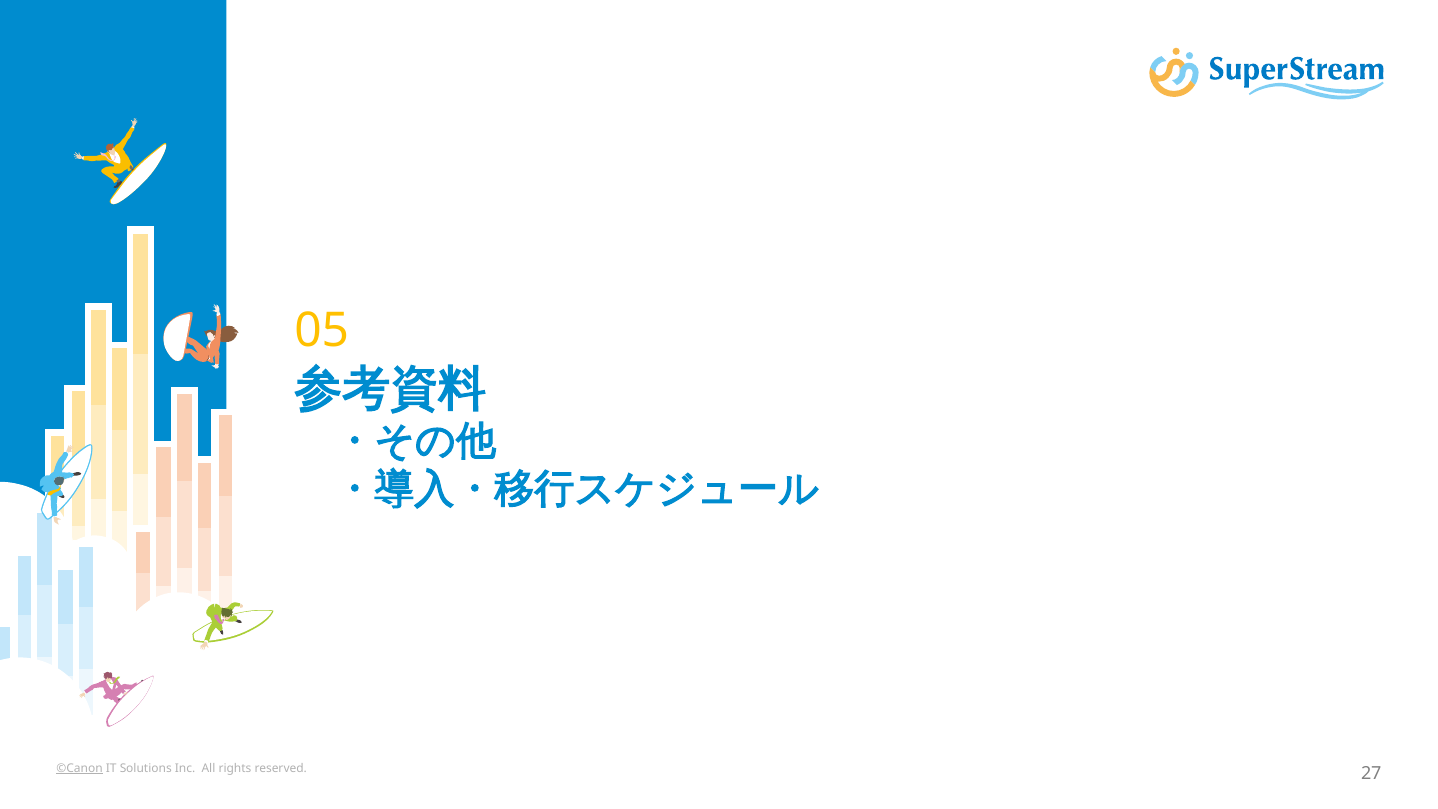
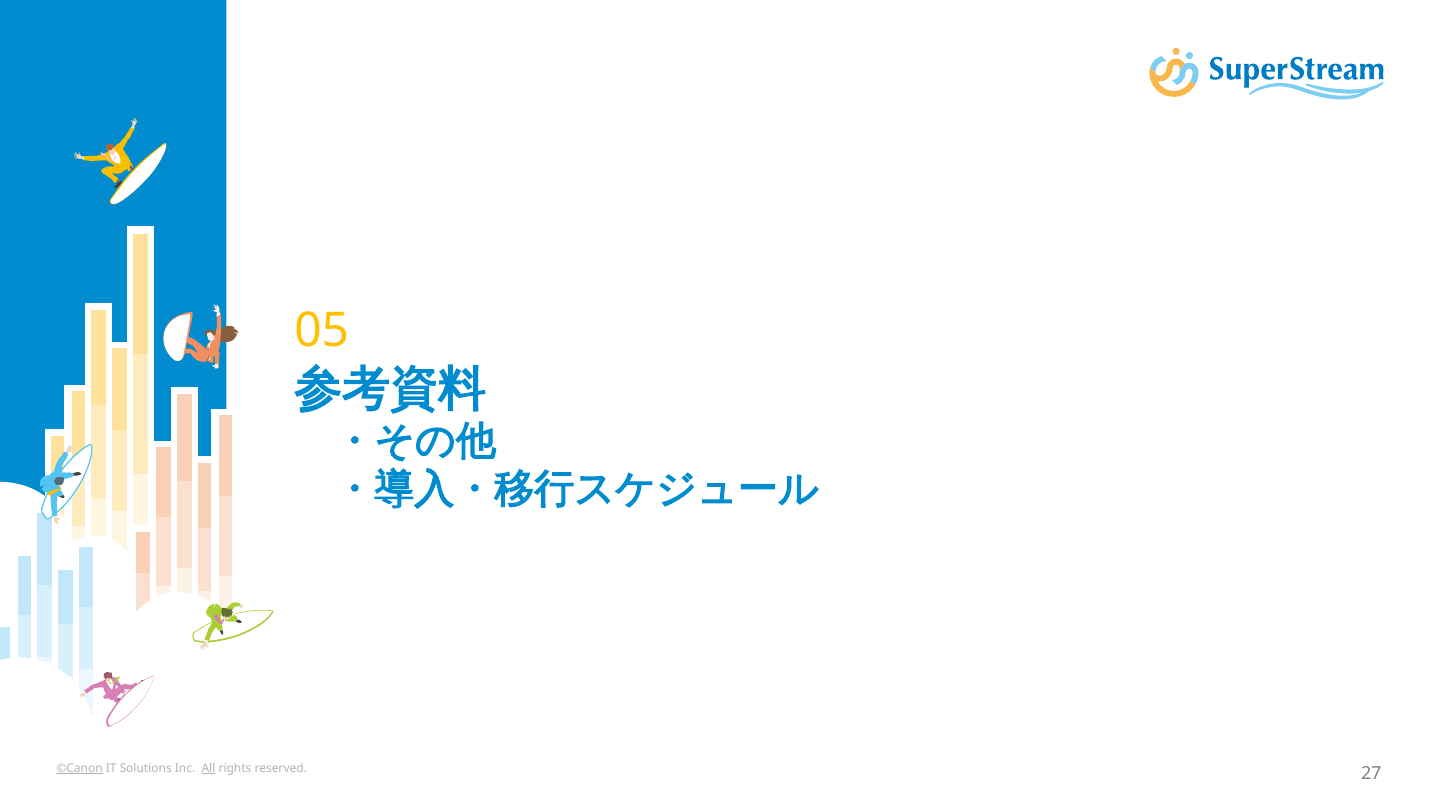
All underline: none -> present (208, 768)
